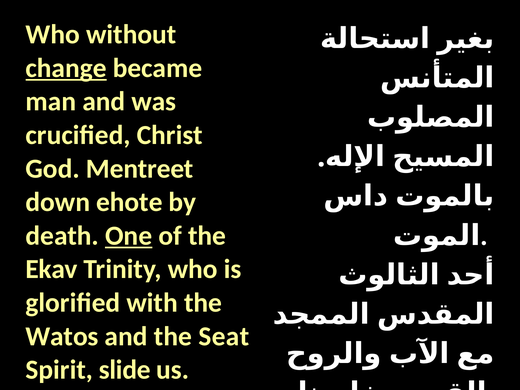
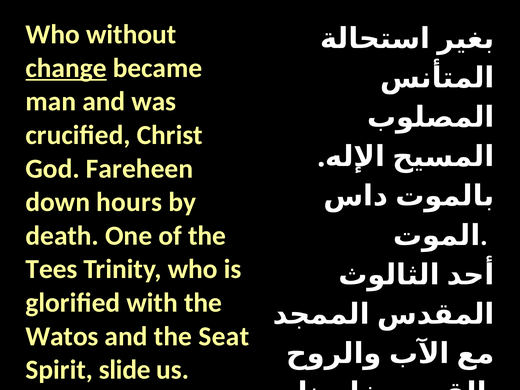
Mentreet: Mentreet -> Fareheen (140, 169)
ehote: ehote -> hours (129, 202)
One underline: present -> none (129, 236)
Ekav: Ekav -> Tees (51, 269)
